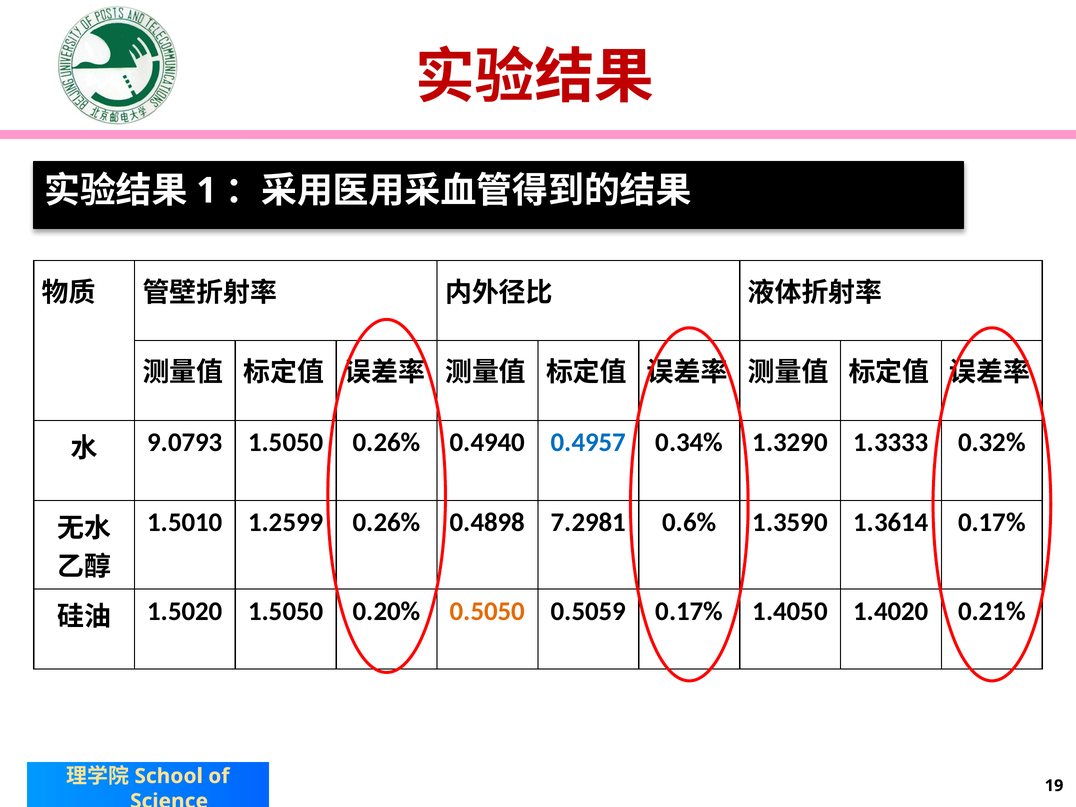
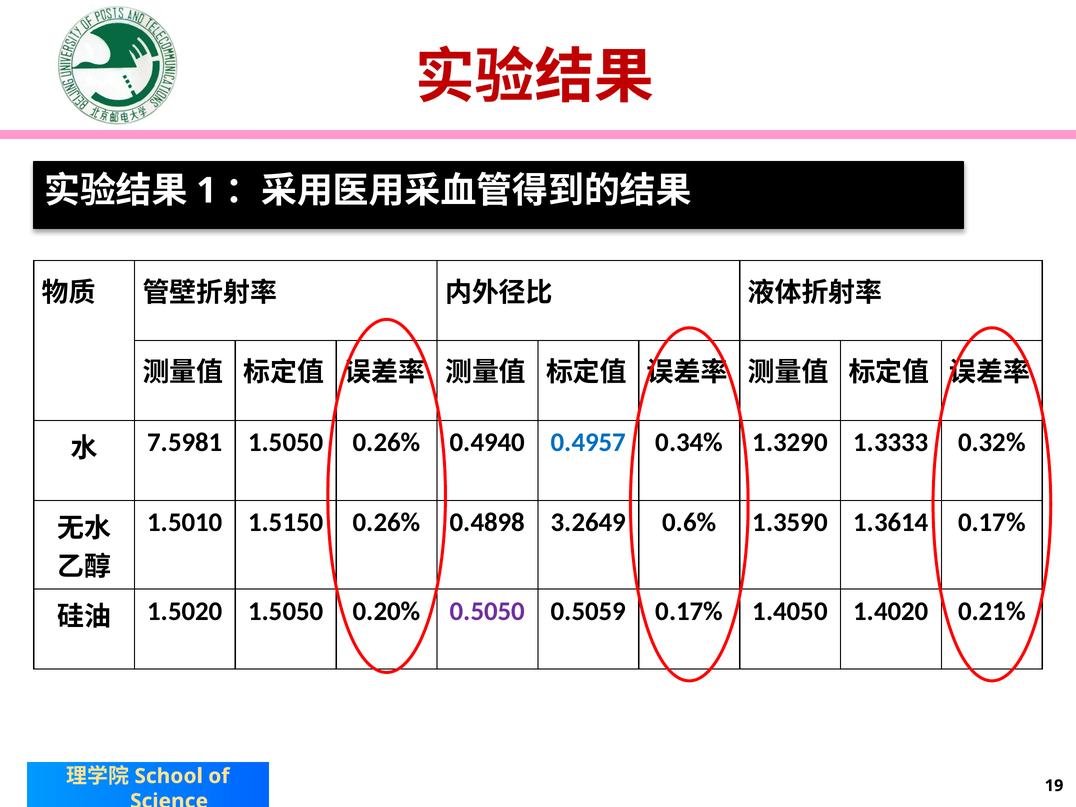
9.0793: 9.0793 -> 7.5981 (185, 443)
1.2599: 1.2599 -> 1.5150 (286, 523)
7.2981: 7.2981 -> 3.2649 (588, 523)
0.5050 colour: orange -> purple (487, 611)
